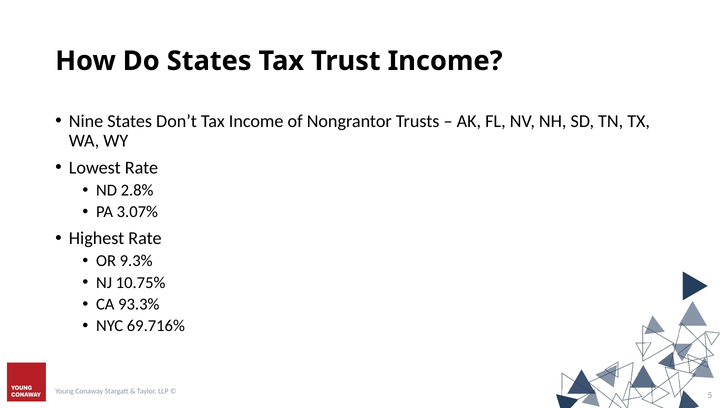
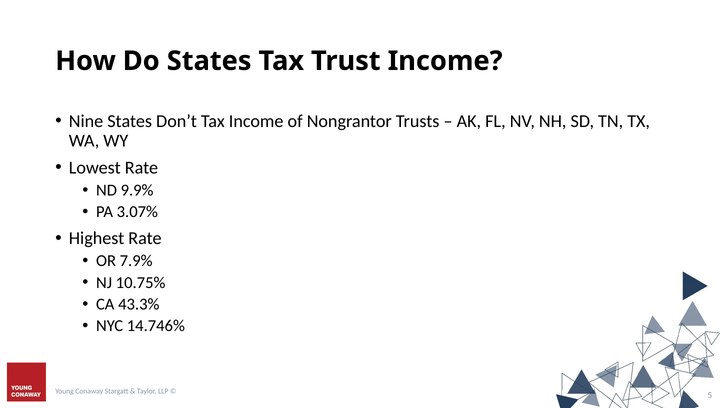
2.8%: 2.8% -> 9.9% (137, 190)
9.3%: 9.3% -> 7.9% (136, 261)
93.3%: 93.3% -> 43.3% (139, 304)
69.716%: 69.716% -> 14.746% (156, 326)
